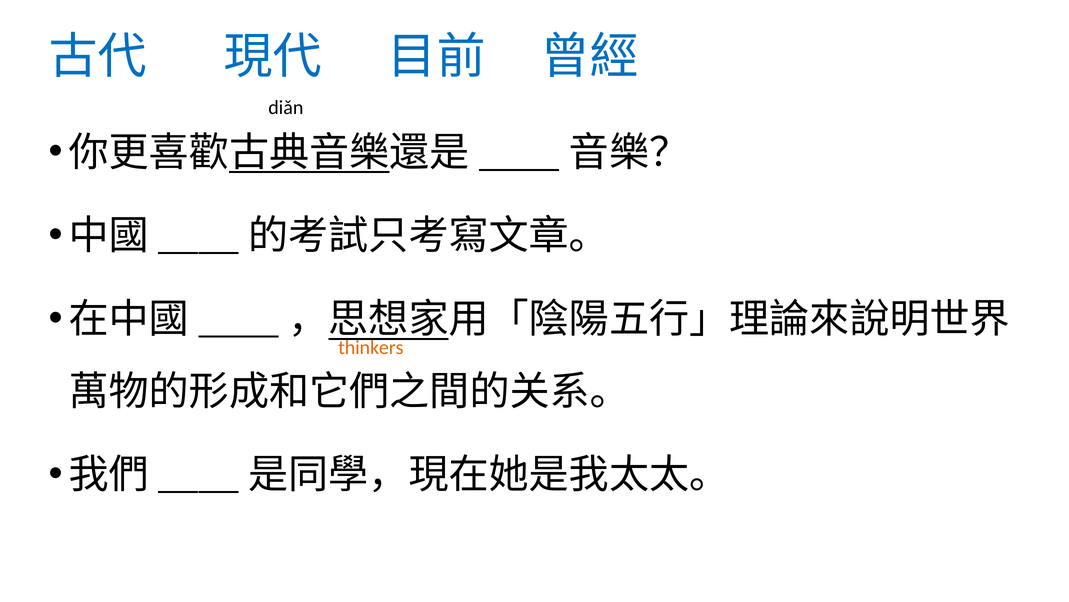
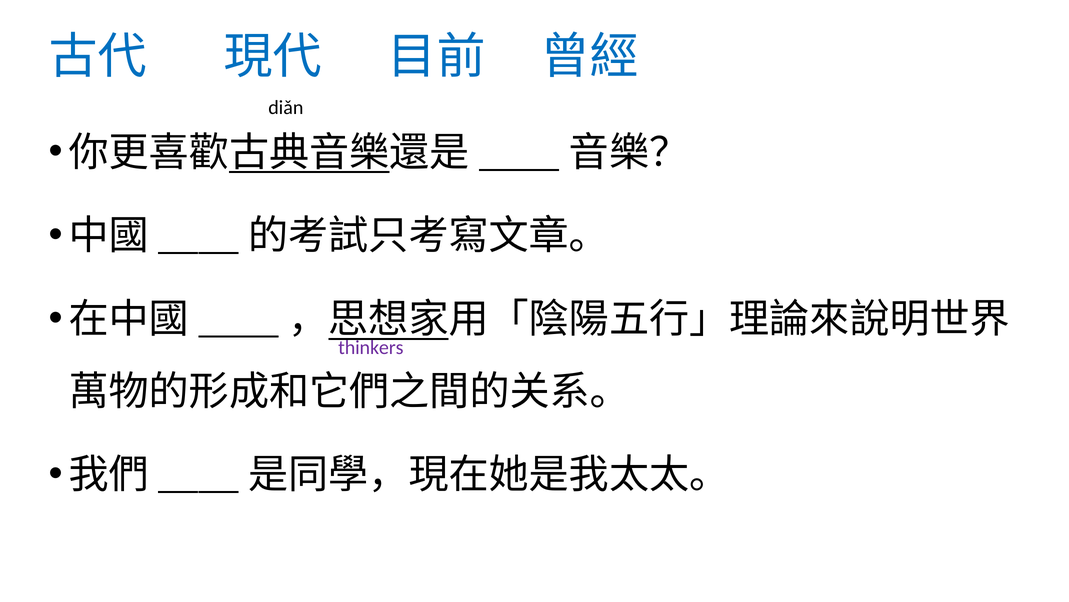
thinkers colour: orange -> purple (371, 347)
